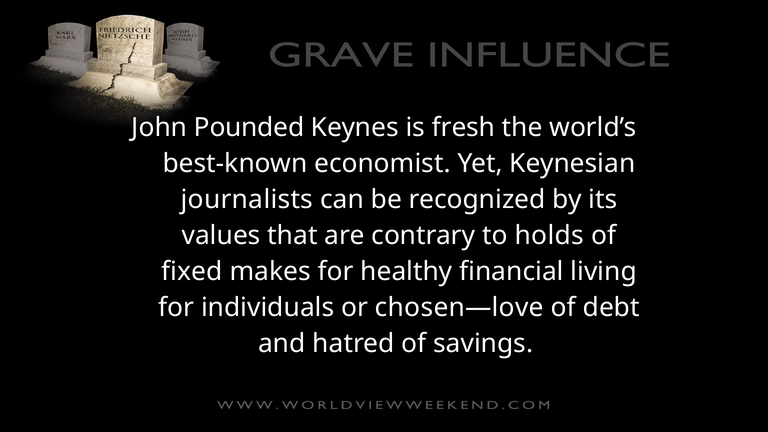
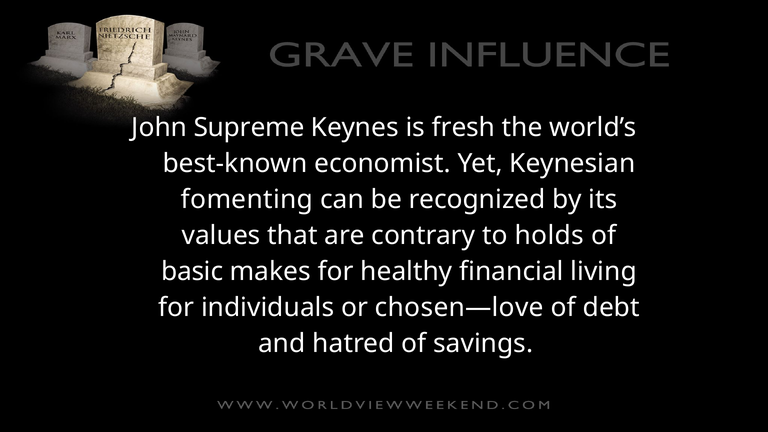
Pounded: Pounded -> Supreme (249, 128)
journalists: journalists -> fomenting (247, 200)
fixed: fixed -> basic (192, 271)
